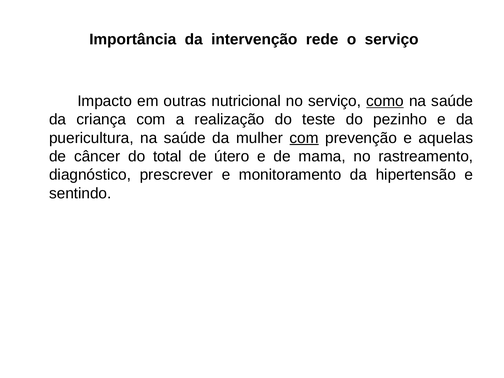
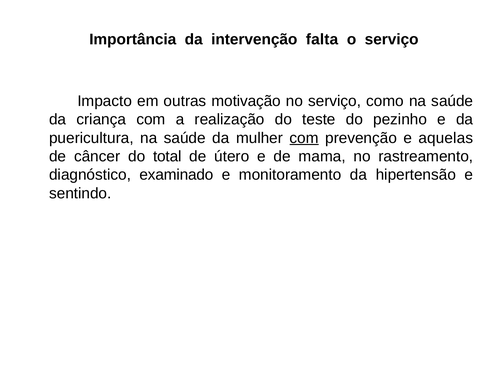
rede: rede -> falta (322, 39)
nutricional: nutricional -> motivação (246, 101)
como underline: present -> none (385, 101)
prescrever: prescrever -> examinado (176, 175)
